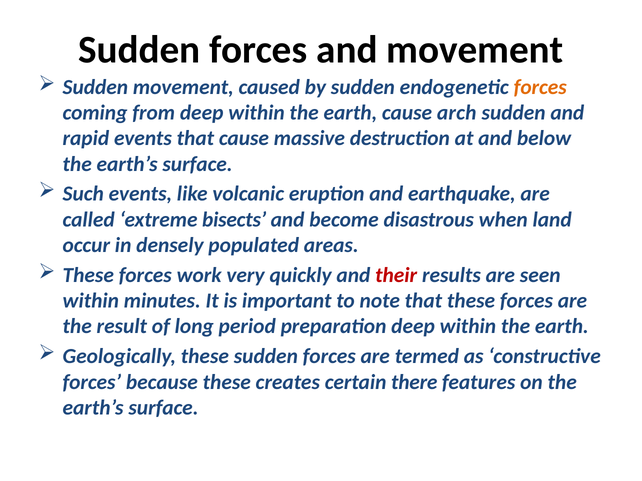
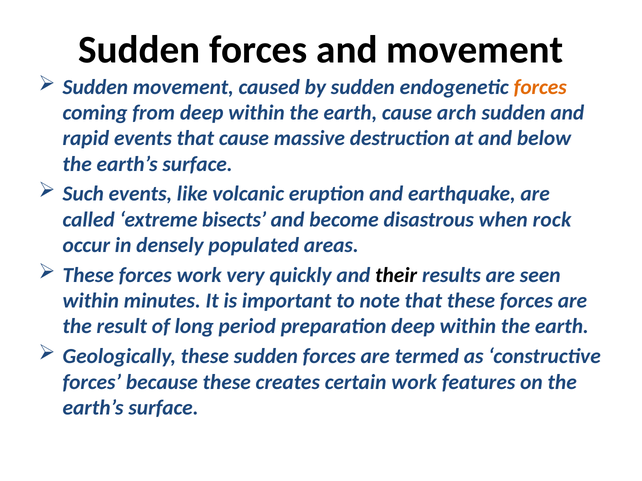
land: land -> rock (552, 220)
their colour: red -> black (396, 275)
certain there: there -> work (414, 382)
